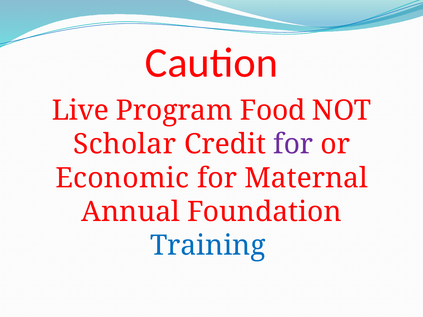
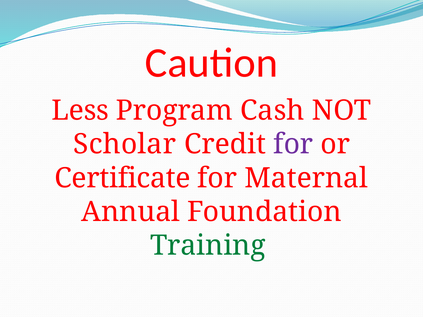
Live: Live -> Less (80, 111)
Food: Food -> Cash (272, 111)
Economic: Economic -> Certificate (123, 178)
Training colour: blue -> green (208, 246)
